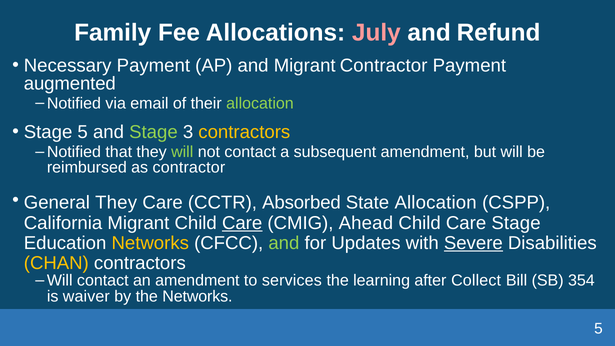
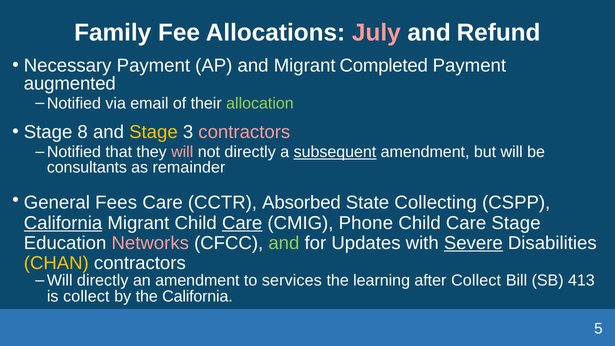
Migrant Contractor: Contractor -> Completed (384, 66)
Stage 5: 5 -> 8 (83, 132)
Stage colour: light green -> yellow (153, 132)
contractors colour: yellow -> pink (244, 132)
will colour: light green -> pink (182, 152)
not contact: contact -> directly (250, 152)
subsequent underline: none -> present (335, 152)
reimbursed: reimbursed -> consultants (87, 168)
as contractor: contractor -> remainder (189, 168)
General They: They -> Fees (116, 203)
State Allocation: Allocation -> Collecting (436, 203)
California underline: none -> present (63, 223)
Ahead: Ahead -> Phone (366, 223)
Networks colour: yellow -> pink (150, 243)
contact: contact -> directly (103, 281)
354: 354 -> 413 (581, 281)
is waiver: waiver -> collect (86, 296)
the Networks: Networks -> California (197, 296)
